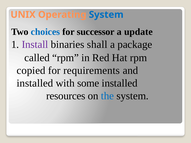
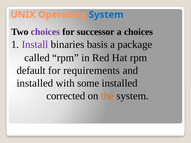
choices colour: blue -> purple (45, 32)
a update: update -> choices (139, 32)
shall: shall -> basis (97, 45)
copied: copied -> default (31, 71)
resources: resources -> corrected (66, 96)
the colour: blue -> orange (107, 96)
